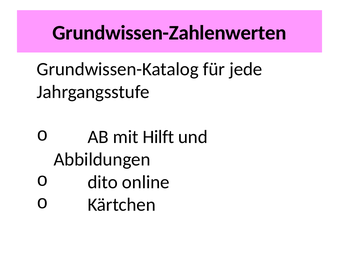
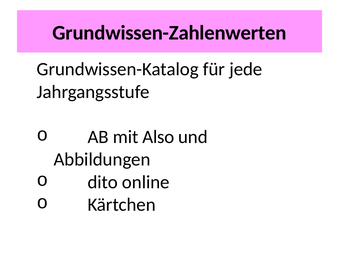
Hilft: Hilft -> Also (158, 137)
